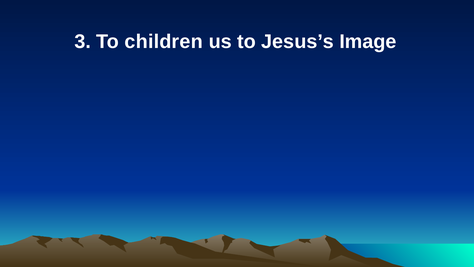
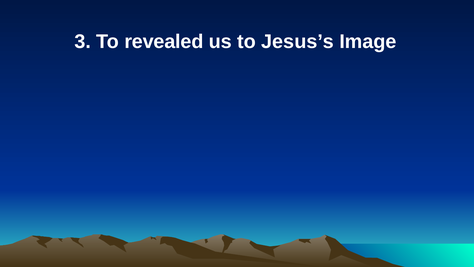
children: children -> revealed (164, 42)
